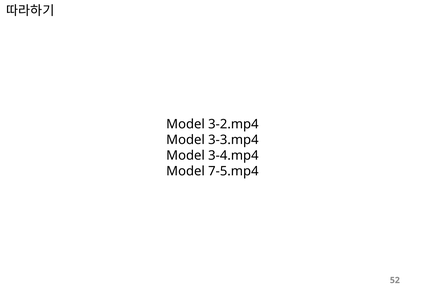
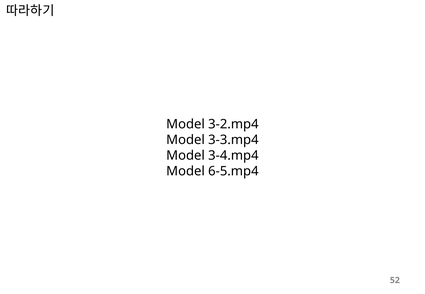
7-5.mp4: 7-5.mp4 -> 6-5.mp4 (233, 171)
